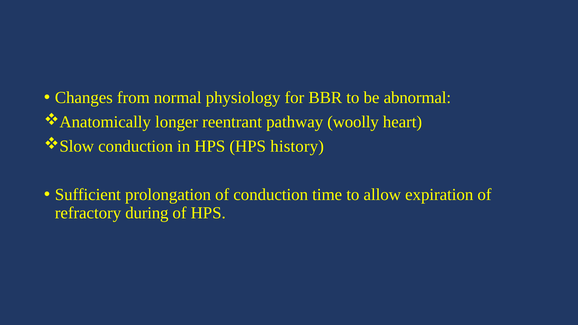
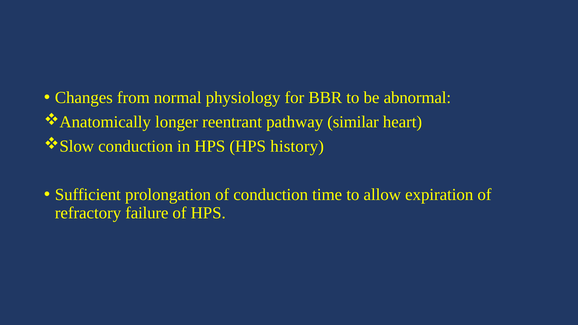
woolly: woolly -> similar (353, 122)
during: during -> failure (147, 213)
